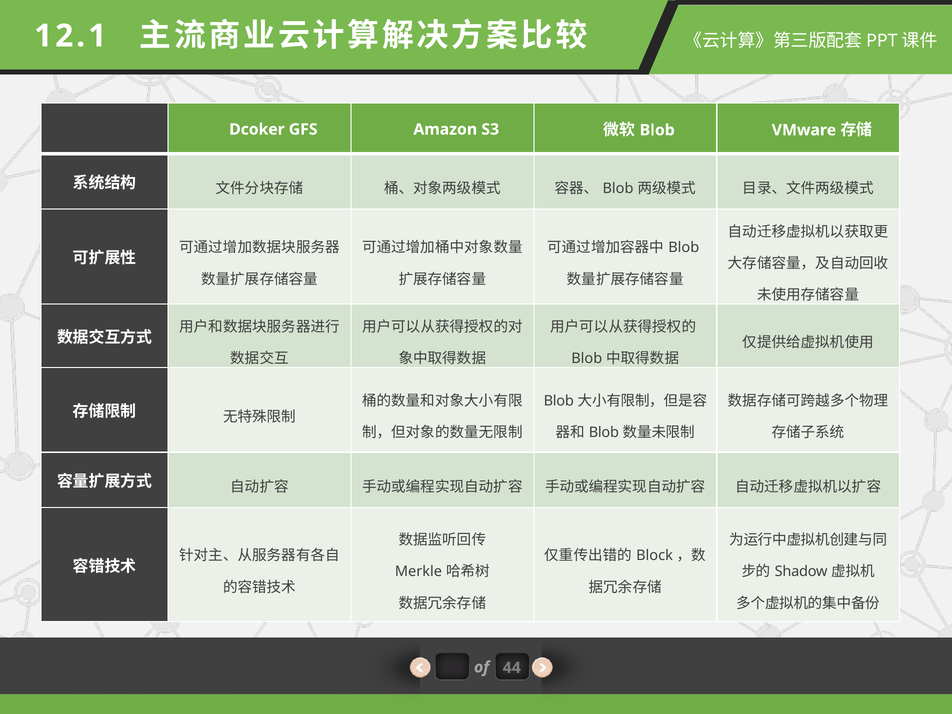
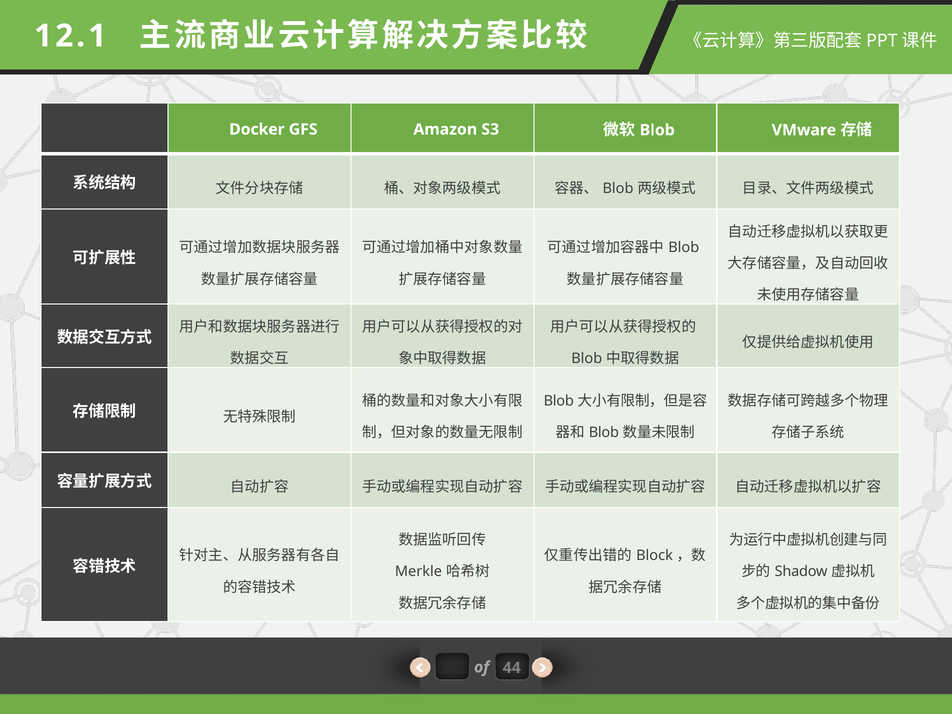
Dcoker: Dcoker -> Docker (257, 129)
